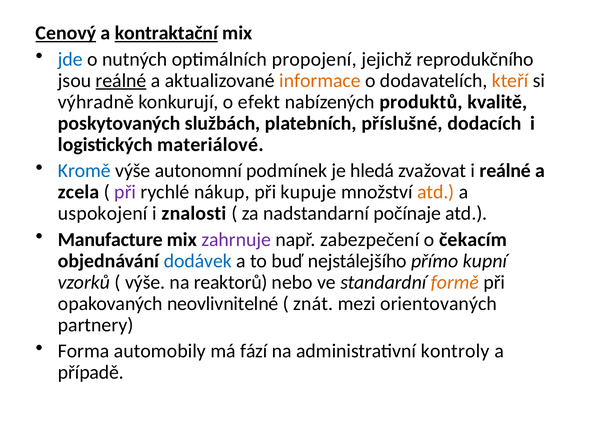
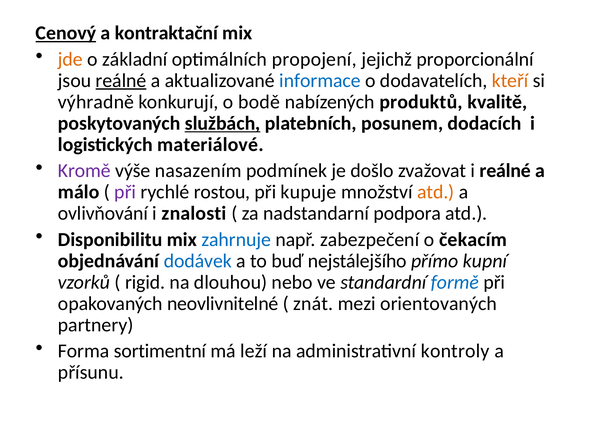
kontraktační underline: present -> none (166, 33)
jde colour: blue -> orange (70, 59)
nutných: nutných -> základní (135, 59)
reprodukčního: reprodukčního -> proporcionální (475, 59)
informace colour: orange -> blue (320, 81)
efekt: efekt -> bodě (259, 102)
službách underline: none -> present (223, 123)
příslušné: příslušné -> posunem (402, 123)
Kromě colour: blue -> purple (84, 171)
autonomní: autonomní -> nasazením (198, 171)
hledá: hledá -> došlo (372, 171)
zcela: zcela -> málo (79, 192)
nákup: nákup -> rostou (222, 192)
uspokojení: uspokojení -> ovlivňování (103, 214)
počínaje: počínaje -> podpora (407, 214)
Manufacture: Manufacture -> Disponibilitu (110, 240)
zahrnuje colour: purple -> blue (236, 240)
výše: výše -> rigid (145, 283)
reaktorů: reaktorů -> dlouhou (231, 283)
formě colour: orange -> blue (455, 283)
automobily: automobily -> sortimentní (160, 351)
fází: fází -> leží (254, 351)
případě: případě -> přísunu (91, 373)
